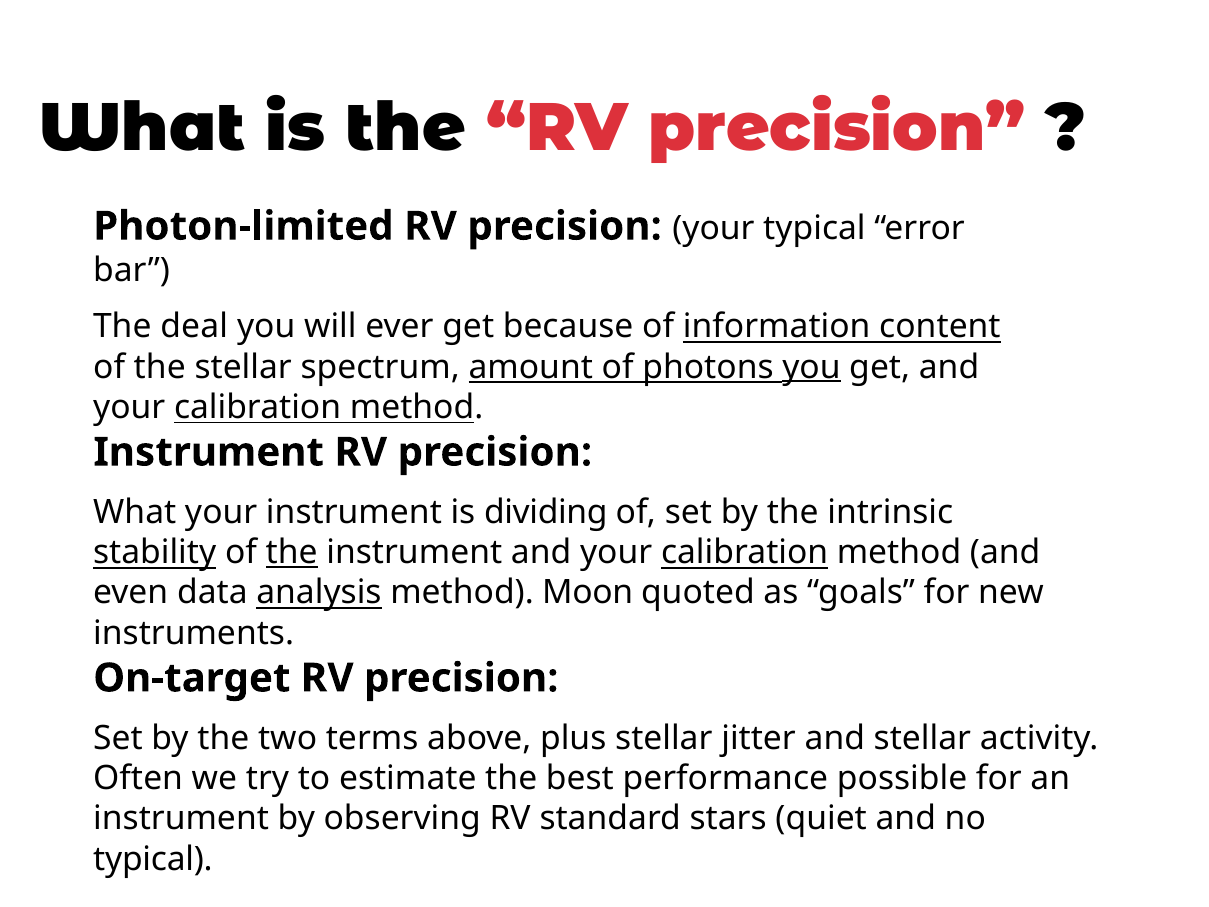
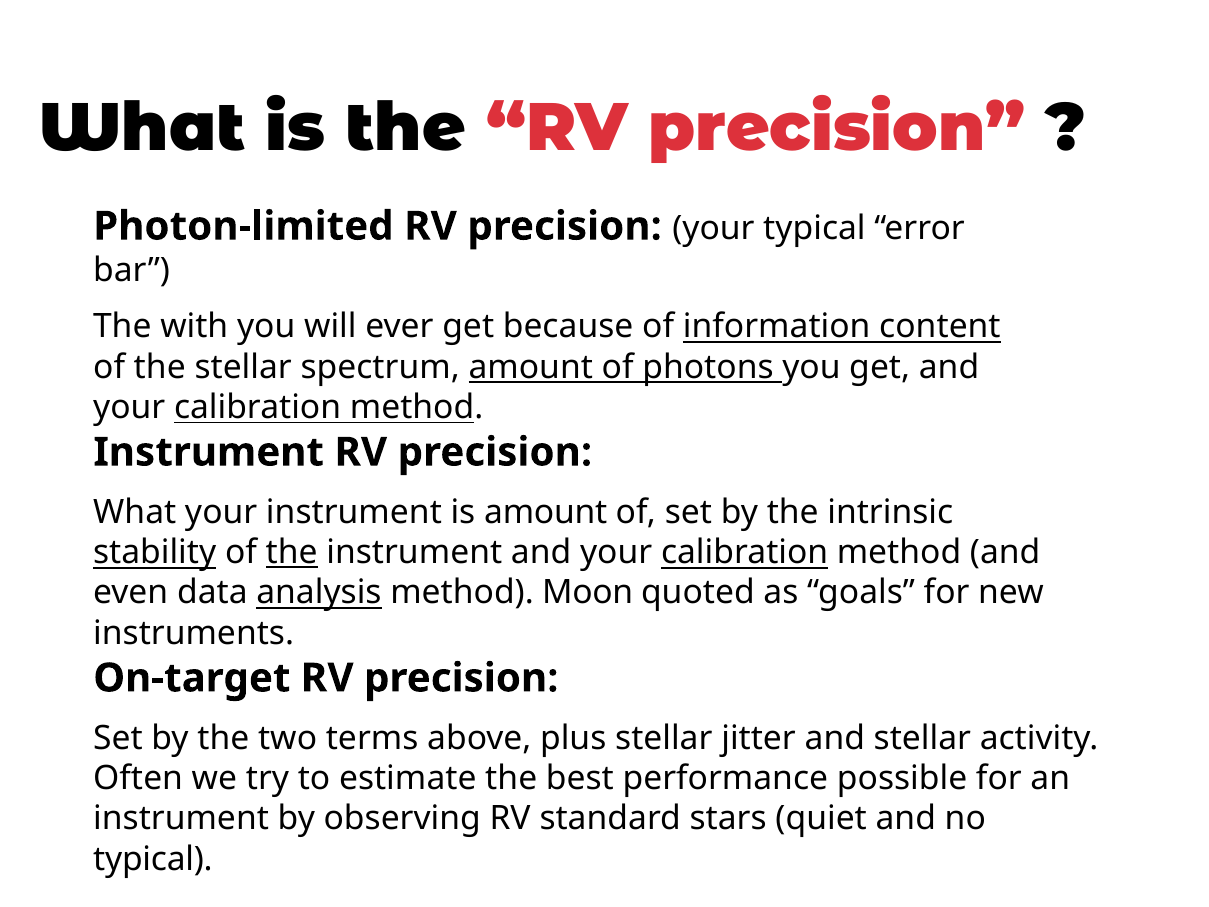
deal: deal -> with (194, 327)
you underline: present -> none (811, 367)
is dividing: dividing -> amount (546, 512)
